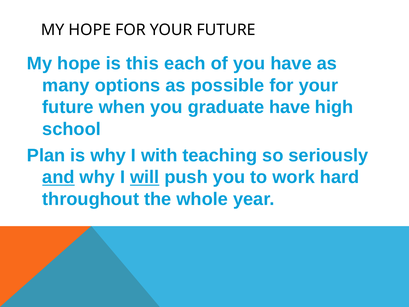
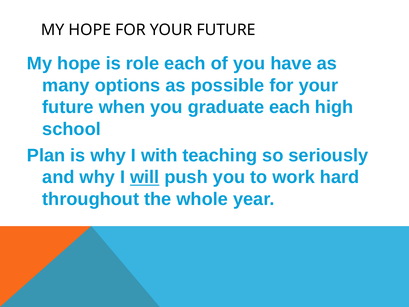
this: this -> role (143, 63)
graduate have: have -> each (290, 107)
and underline: present -> none (58, 177)
